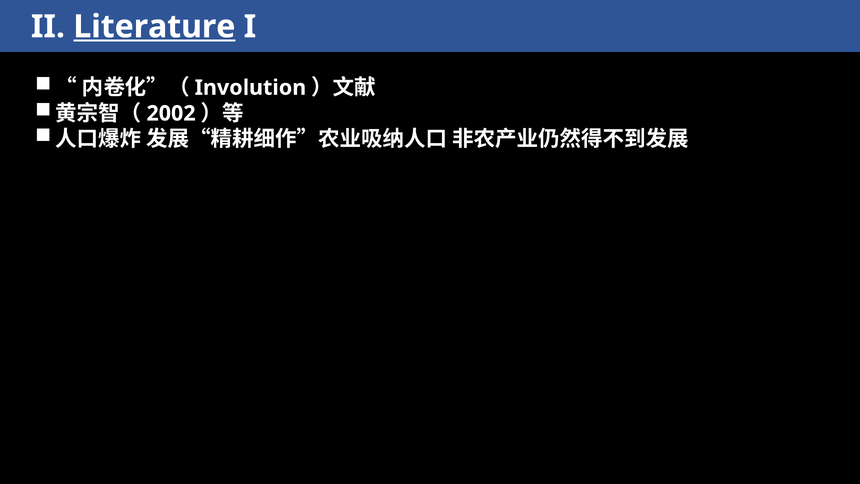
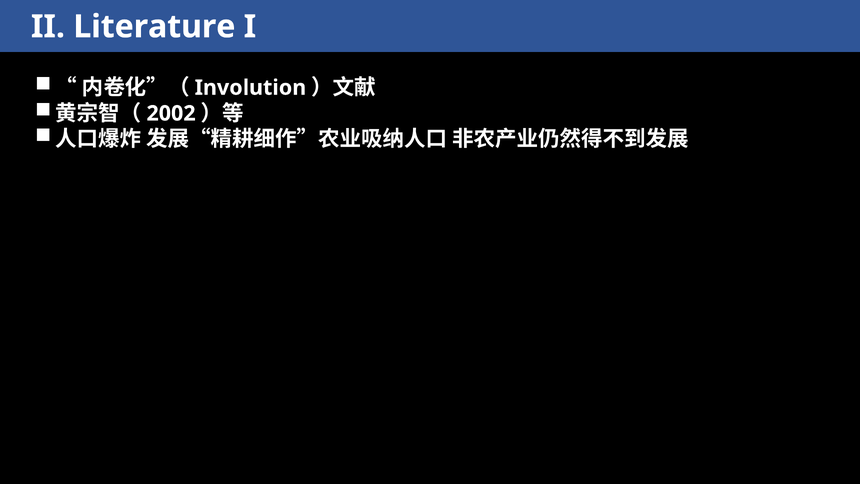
Literature underline: present -> none (154, 27)
